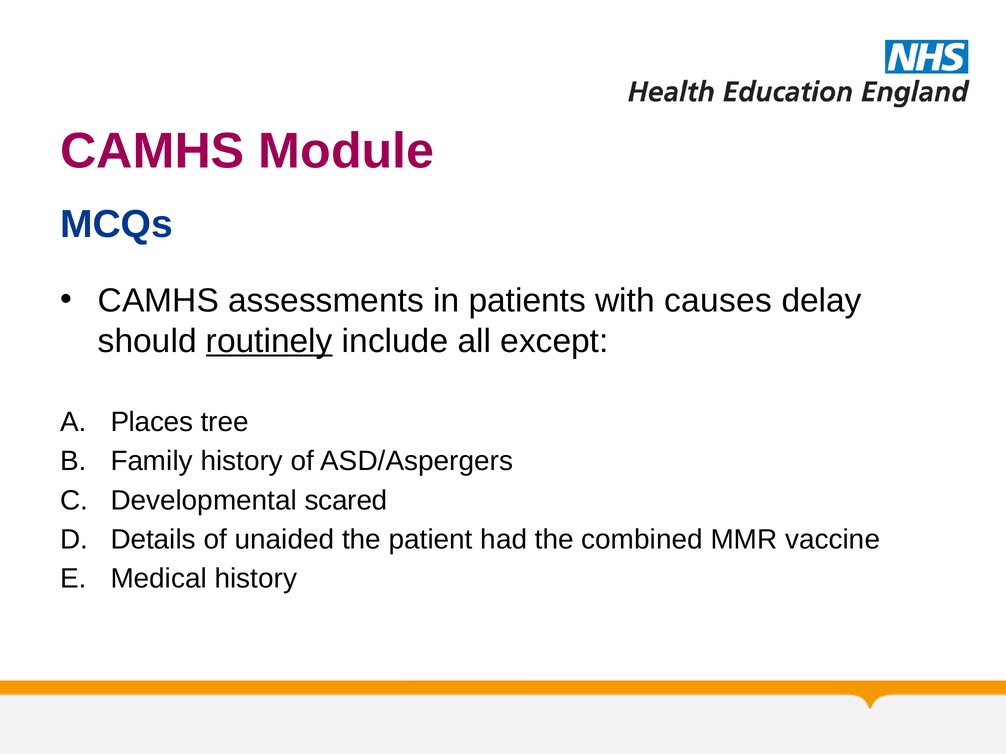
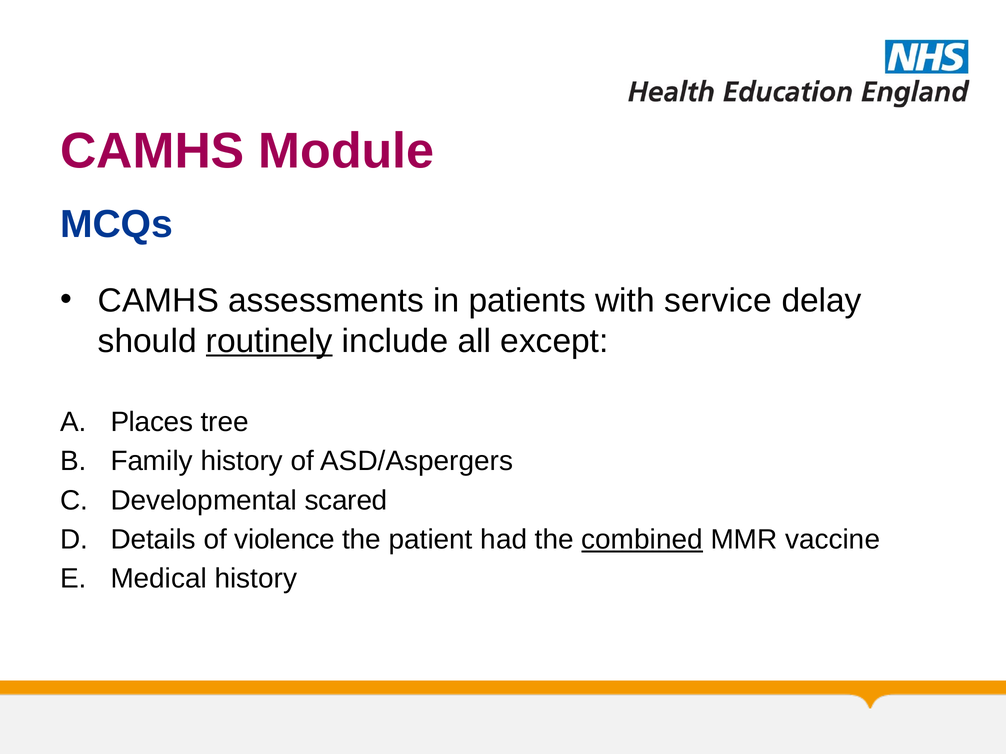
causes: causes -> service (718, 301)
unaided: unaided -> violence (285, 540)
combined underline: none -> present (642, 540)
